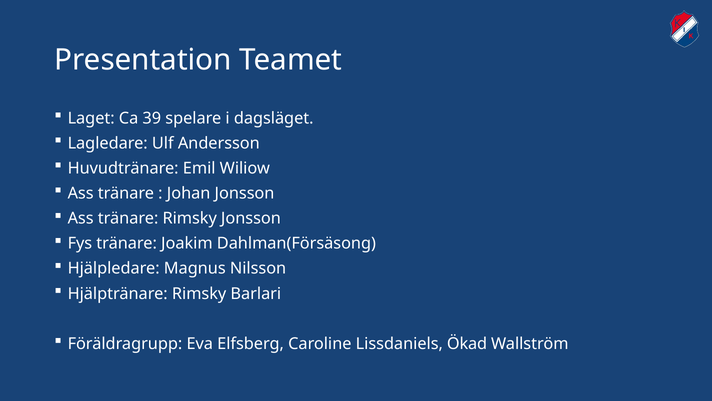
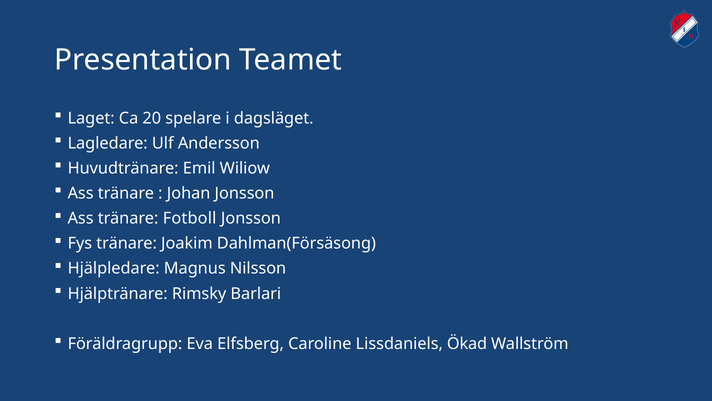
39: 39 -> 20 (152, 118)
tränare Rimsky: Rimsky -> Fotboll (190, 218)
